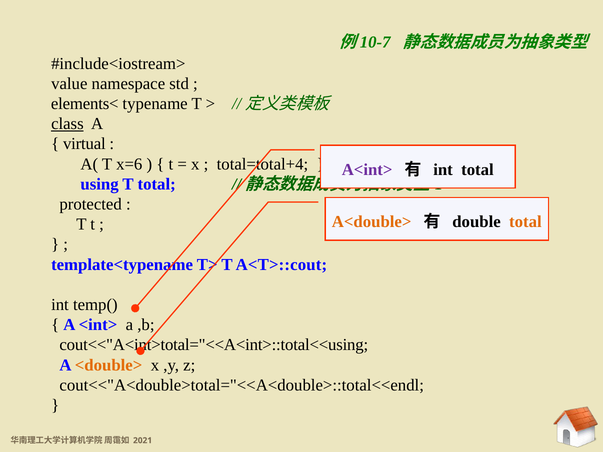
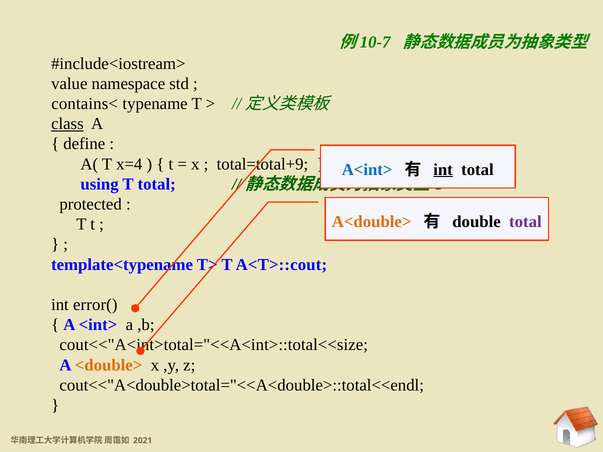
elements<: elements< -> contains< (85, 104)
virtual: virtual -> define (84, 144)
x=6: x=6 -> x=4 (129, 164)
total=total+4: total=total+4 -> total=total+9 (262, 164)
A<int> colour: purple -> blue (367, 170)
int underline: none -> present (443, 170)
total colour: orange -> purple (525, 222)
temp(: temp( -> error( (95, 305)
cout<<"A<int>total="<<A<int>::total<<using: cout<<"A<int>total="<<A<int>::total<<using -> cout<<"A<int>total="<<A<int>::total<<size (214, 345)
